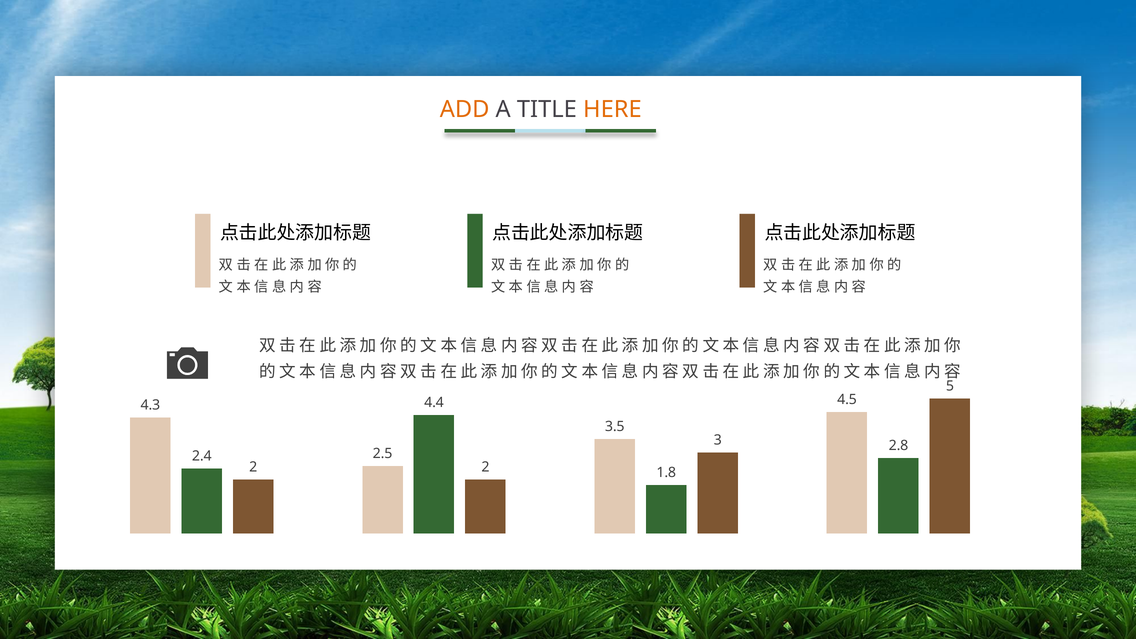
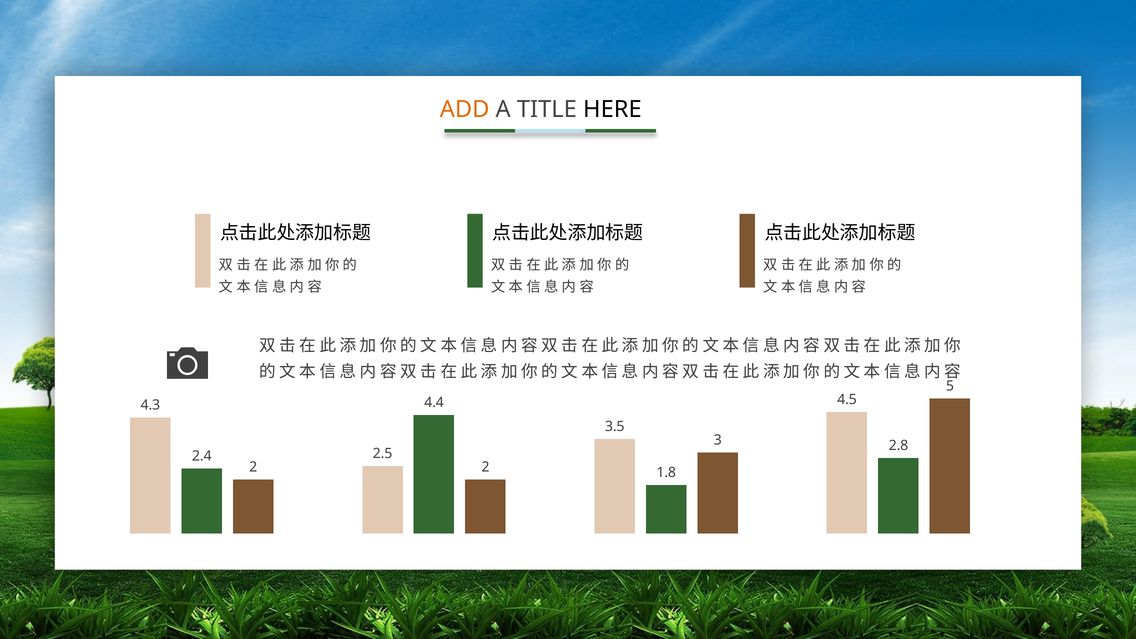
HERE colour: orange -> black (612, 109)
